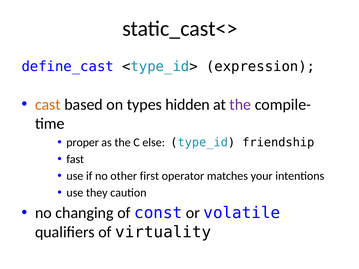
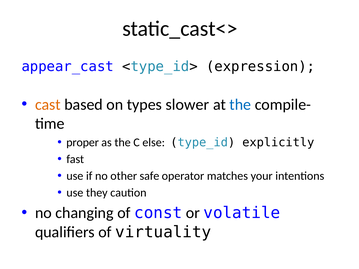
define_cast: define_cast -> appear_cast (68, 67)
hidden: hidden -> slower (187, 105)
the colour: purple -> blue (240, 105)
friendship: friendship -> explicitly (278, 143)
first: first -> safe (149, 176)
